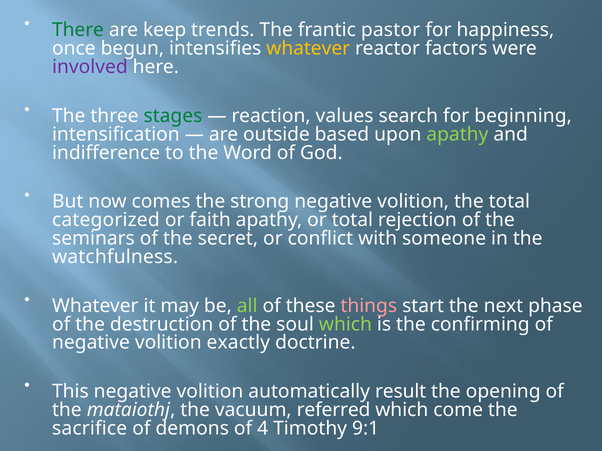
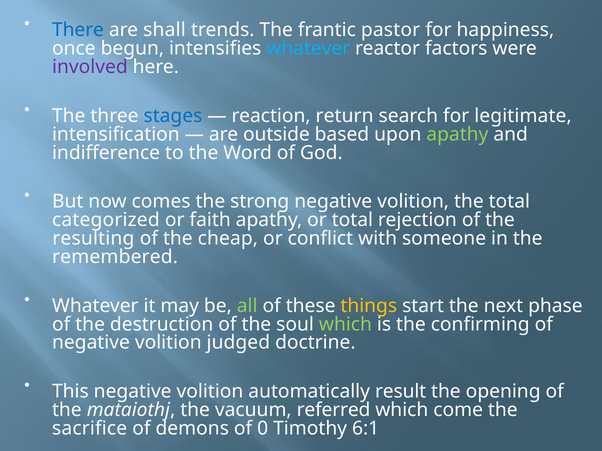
There colour: green -> blue (78, 30)
keep: keep -> shall (164, 30)
whatever colour: yellow -> light blue (308, 49)
stages colour: green -> blue (173, 116)
values: values -> return (345, 116)
beginning: beginning -> legitimate (523, 116)
seminars: seminars -> resulting (93, 239)
secret: secret -> cheap (228, 239)
watchfulness: watchfulness -> remembered (115, 257)
things colour: pink -> yellow (369, 306)
exactly: exactly -> judged (238, 343)
4: 4 -> 0 (263, 429)
9:1: 9:1 -> 6:1 (366, 429)
